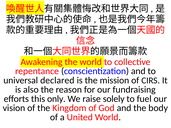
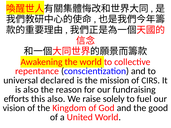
this only: only -> also (56, 99)
body: body -> good (158, 108)
